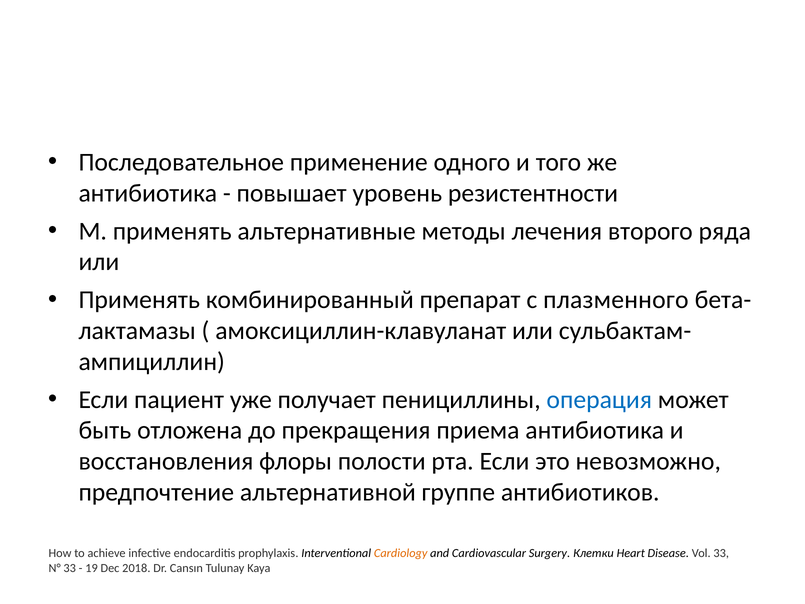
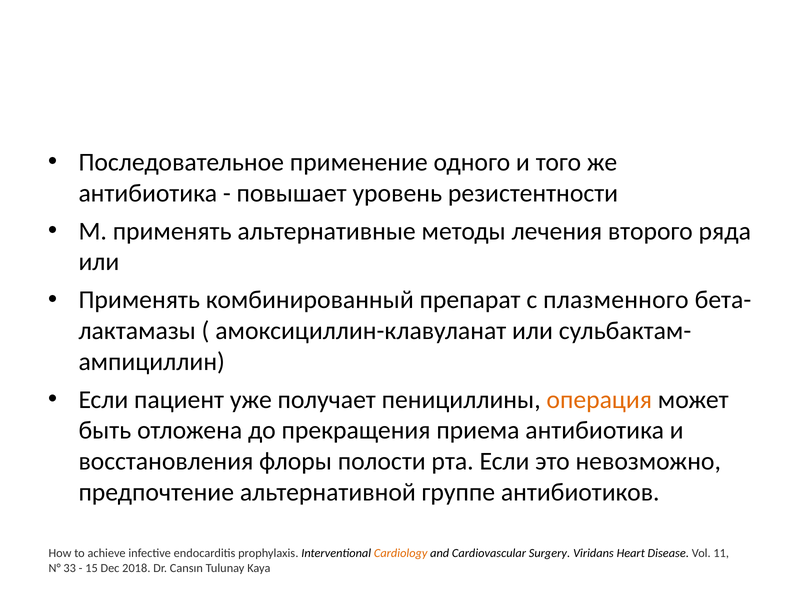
операция colour: blue -> orange (599, 399)
Клетки: Клетки -> Viridans (593, 553)
Vol 33: 33 -> 11 (721, 553)
19: 19 -> 15 (92, 568)
